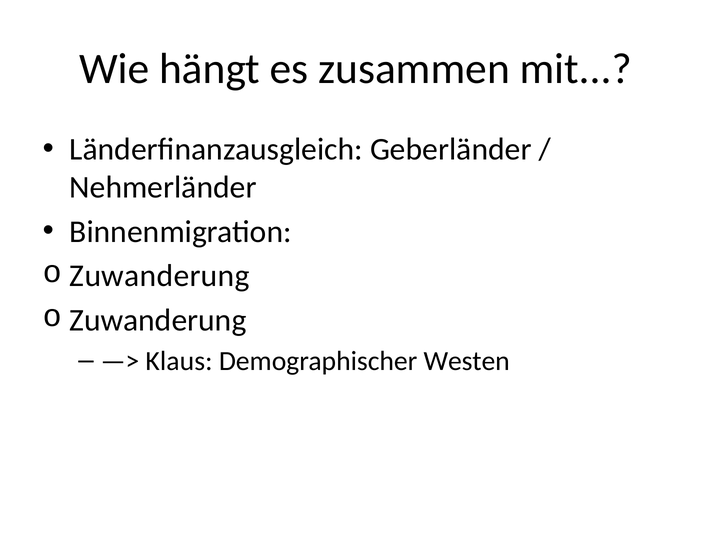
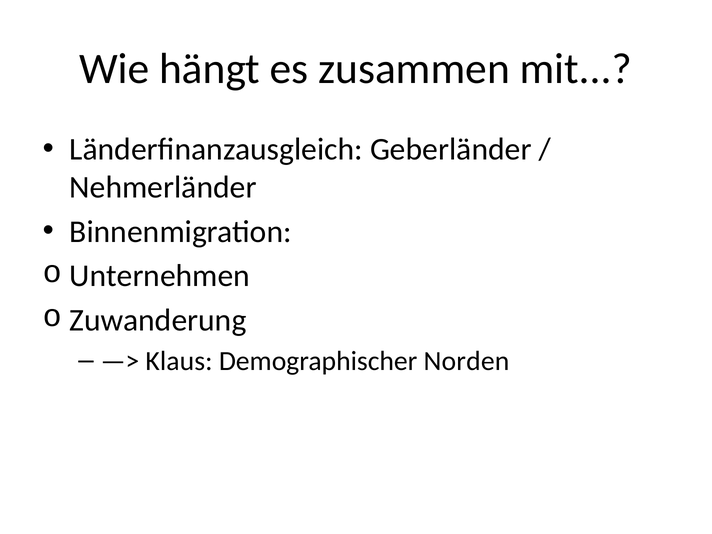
Zuwanderung: Zuwanderung -> Unternehmen (160, 276)
Westen: Westen -> Norden (466, 361)
